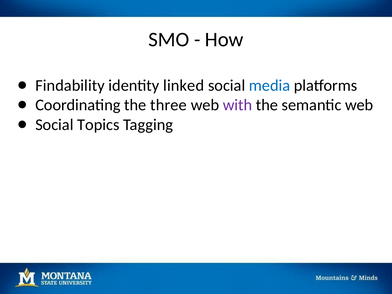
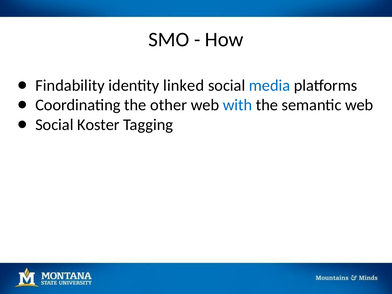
three: three -> other (169, 105)
with colour: purple -> blue (237, 105)
Topics: Topics -> Koster (98, 125)
